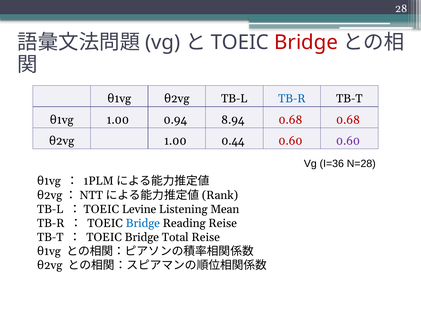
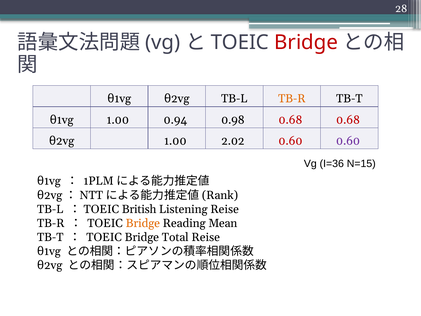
TB-R colour: blue -> orange (292, 99)
8.94: 8.94 -> 0.98 (233, 120)
0.44: 0.44 -> 2.02 (233, 141)
N=28: N=28 -> N=15 (361, 164)
Levine: Levine -> British (139, 209)
Listening Mean: Mean -> Reise (225, 209)
Bridge colour: blue -> orange (143, 223)
Reading Reise: Reise -> Mean (223, 223)
